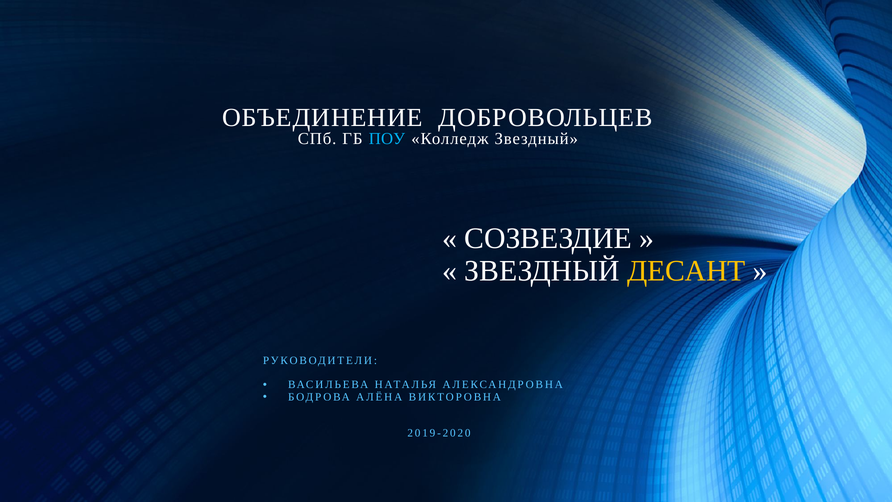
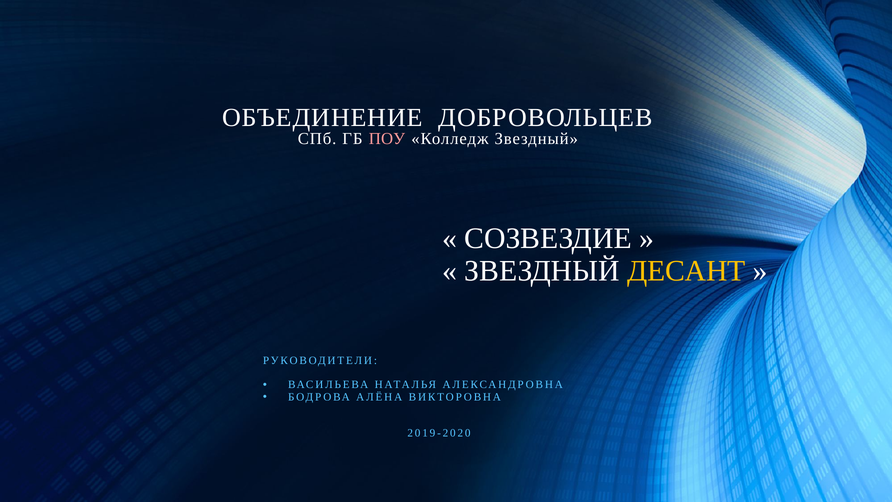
ПОУ colour: light blue -> pink (387, 139)
